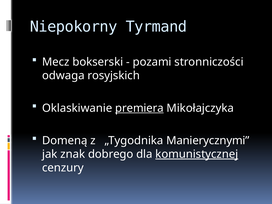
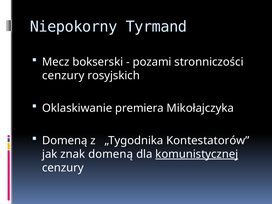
odwaga: odwaga -> cenzury (63, 76)
premiera underline: present -> none (139, 108)
Manierycznymi: Manierycznymi -> Kontestatorów (208, 141)
znak dobrego: dobrego -> domeną (111, 154)
